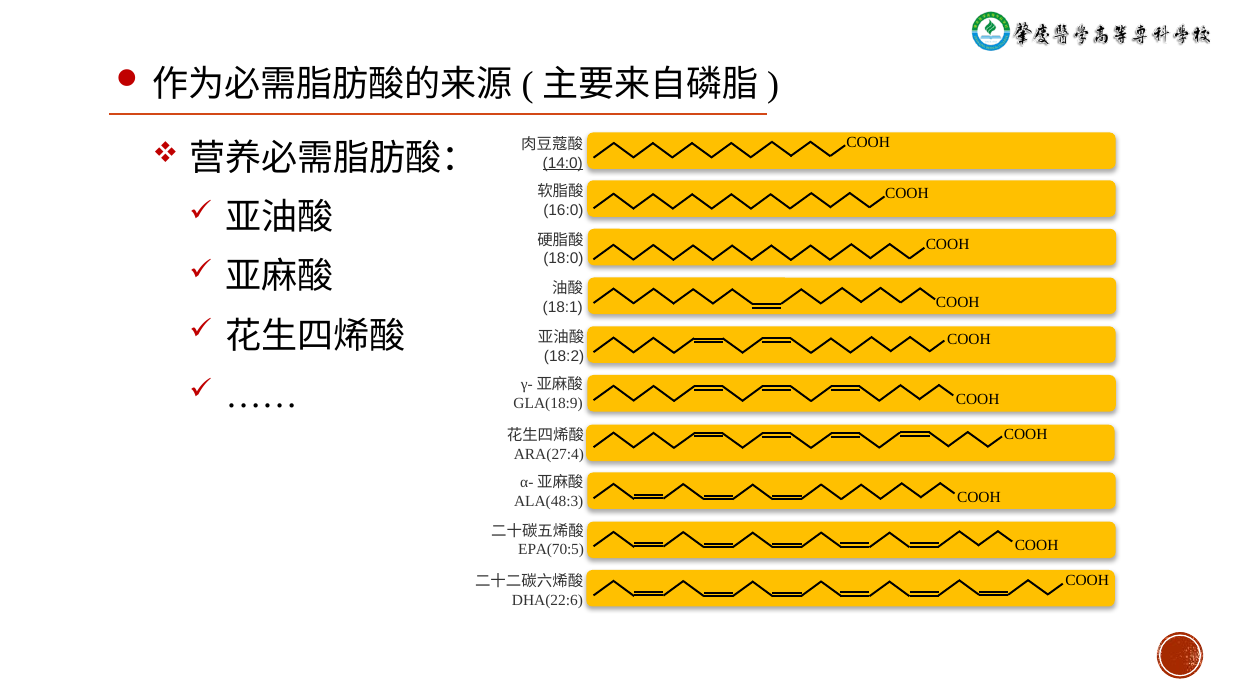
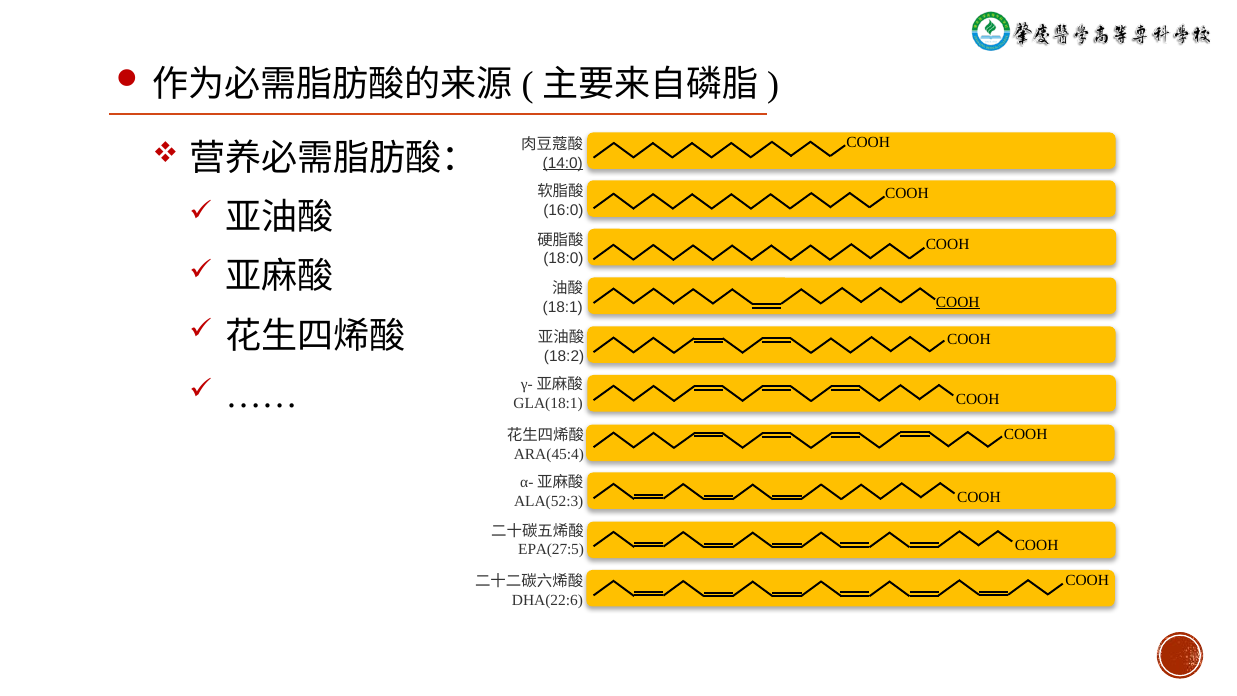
COOH underline: none -> present (958, 302)
GLA(18:9: GLA(18:9 -> GLA(18:1 (548, 403)
ARA(27:4: ARA(27:4 -> ARA(45:4 (549, 454)
ALA(48:3: ALA(48:3 -> ALA(52:3 (549, 501)
EPA(70:5: EPA(70:5 -> EPA(27:5 (551, 549)
